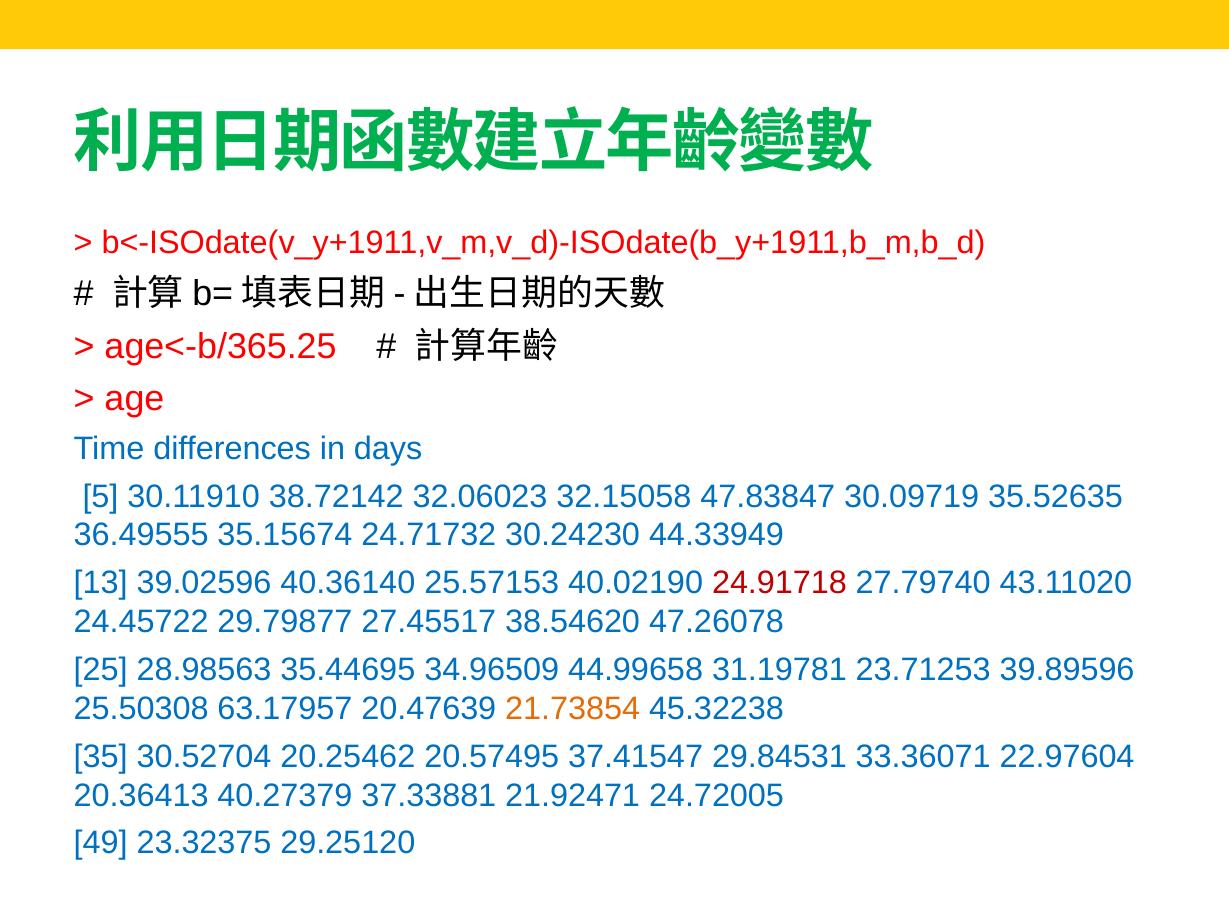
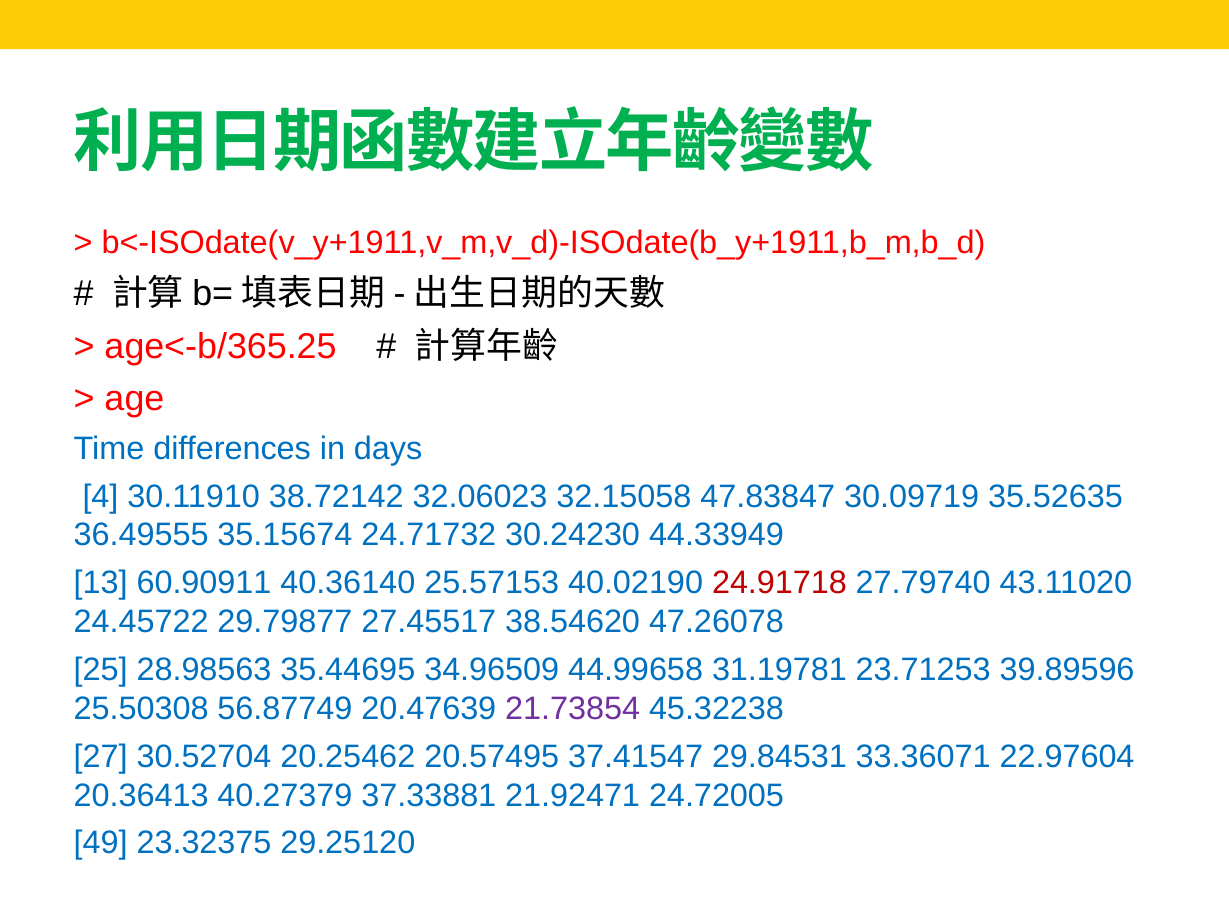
5: 5 -> 4 (100, 496)
39.02596: 39.02596 -> 60.90911 (204, 583)
63.17957: 63.17957 -> 56.87749 (285, 708)
21.73854 colour: orange -> purple (573, 708)
35: 35 -> 27 (101, 756)
